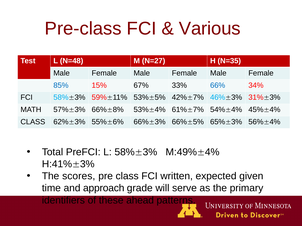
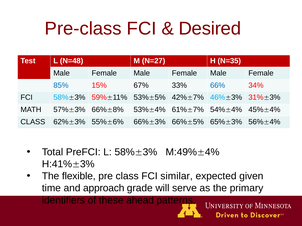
Various: Various -> Desired (210, 29)
scores: scores -> flexible (79, 176)
written: written -> similar (177, 176)
